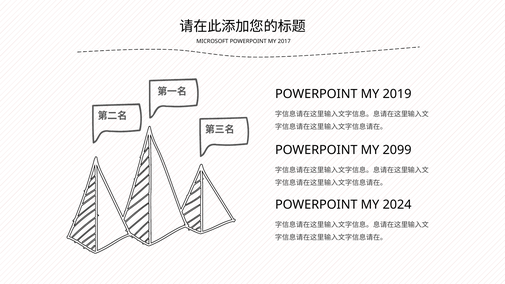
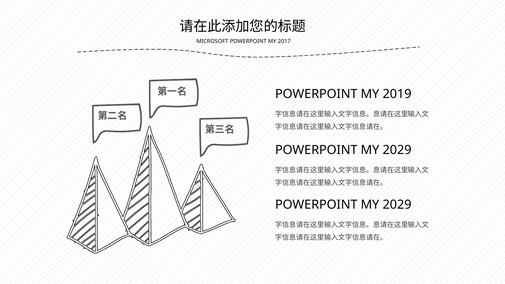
2099: 2099 -> 2029 (397, 150)
2024: 2024 -> 2029 (397, 205)
